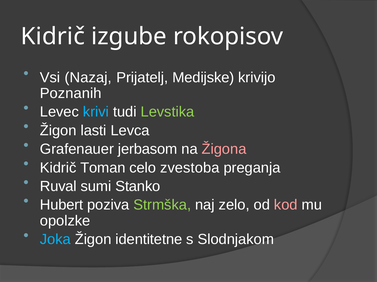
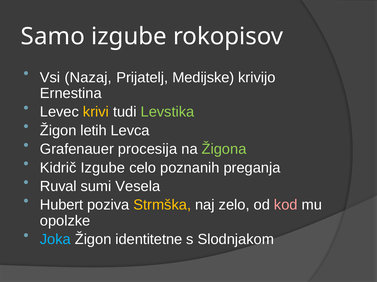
Kidrič: Kidrič -> Samo (53, 37)
Poznanih: Poznanih -> Ernestina (71, 93)
krivi colour: light blue -> yellow (96, 112)
lasti: lasti -> letih (94, 131)
jerbasom: jerbasom -> procesija (148, 149)
Žigona colour: pink -> light green (224, 149)
Kidrič Toman: Toman -> Izgube (103, 168)
zvestoba: zvestoba -> poznanih (190, 168)
Stanko: Stanko -> Vesela (138, 187)
Strmška colour: light green -> yellow (162, 205)
